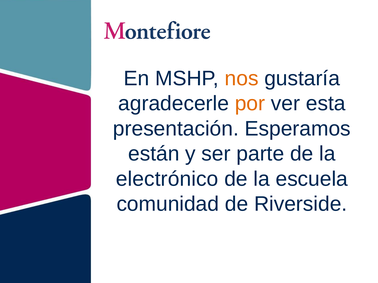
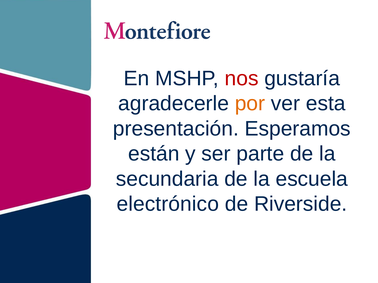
nos colour: orange -> red (242, 79)
electrónico: electrónico -> secundaria (167, 179)
comunidad: comunidad -> electrónico (168, 204)
